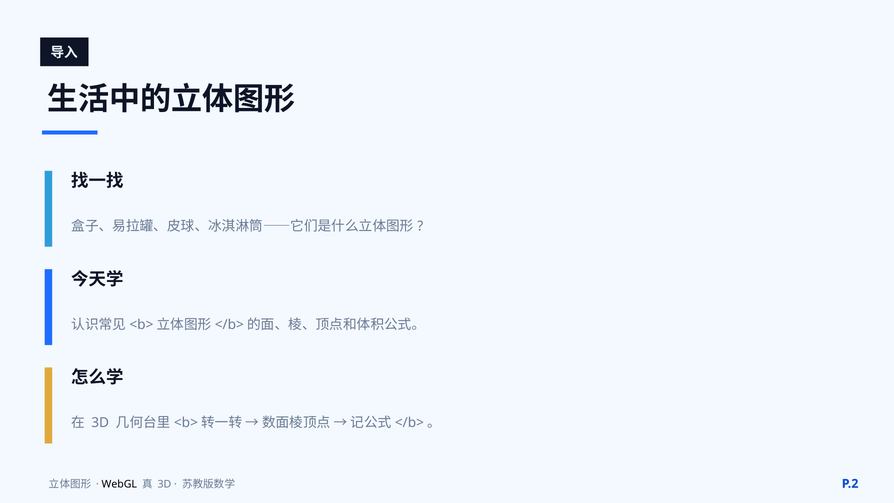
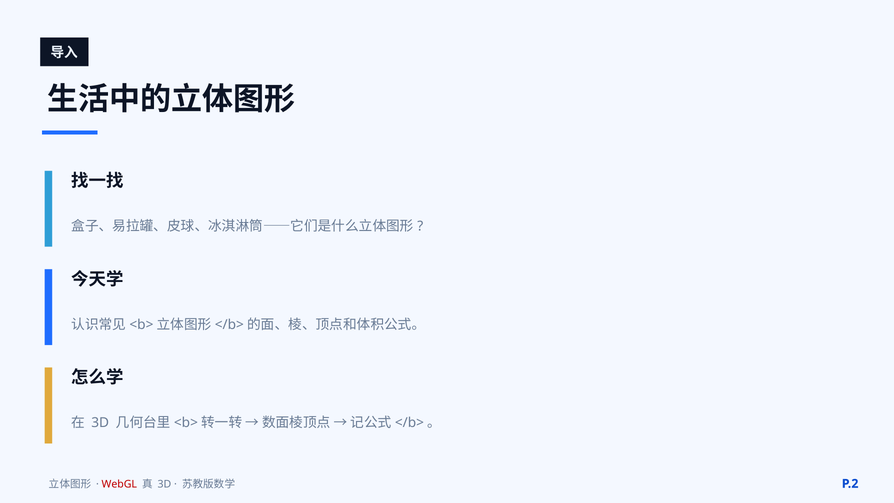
WebGL colour: black -> red (119, 484)
